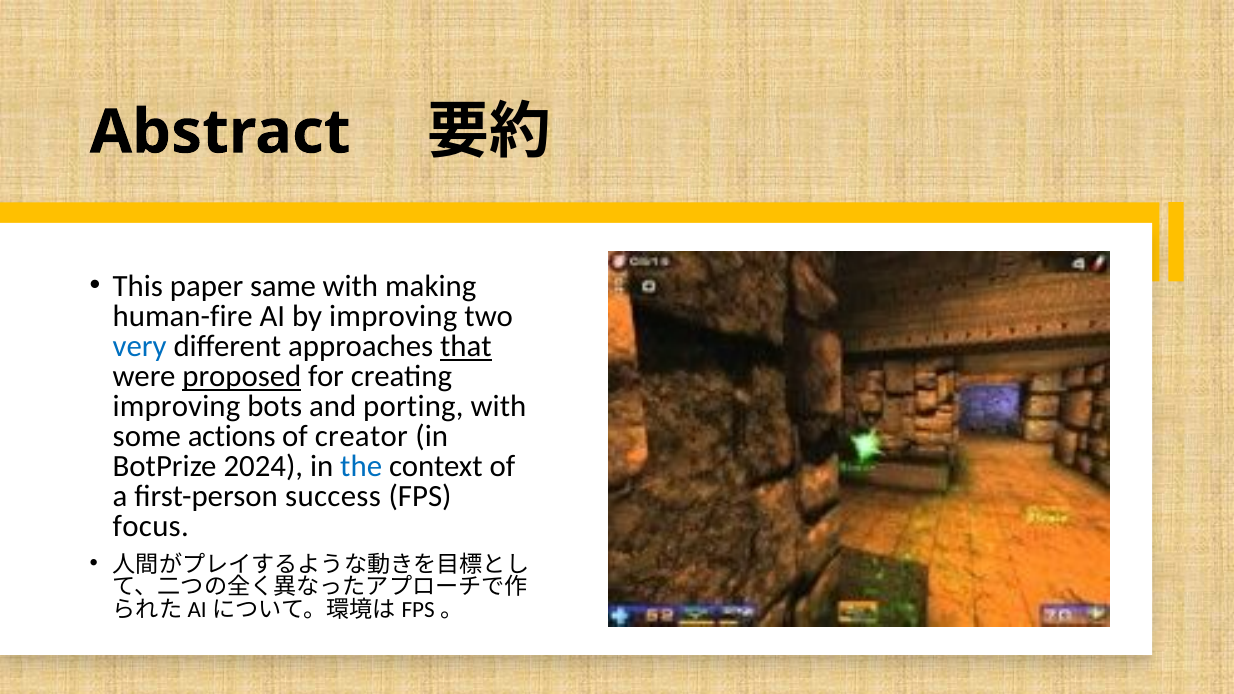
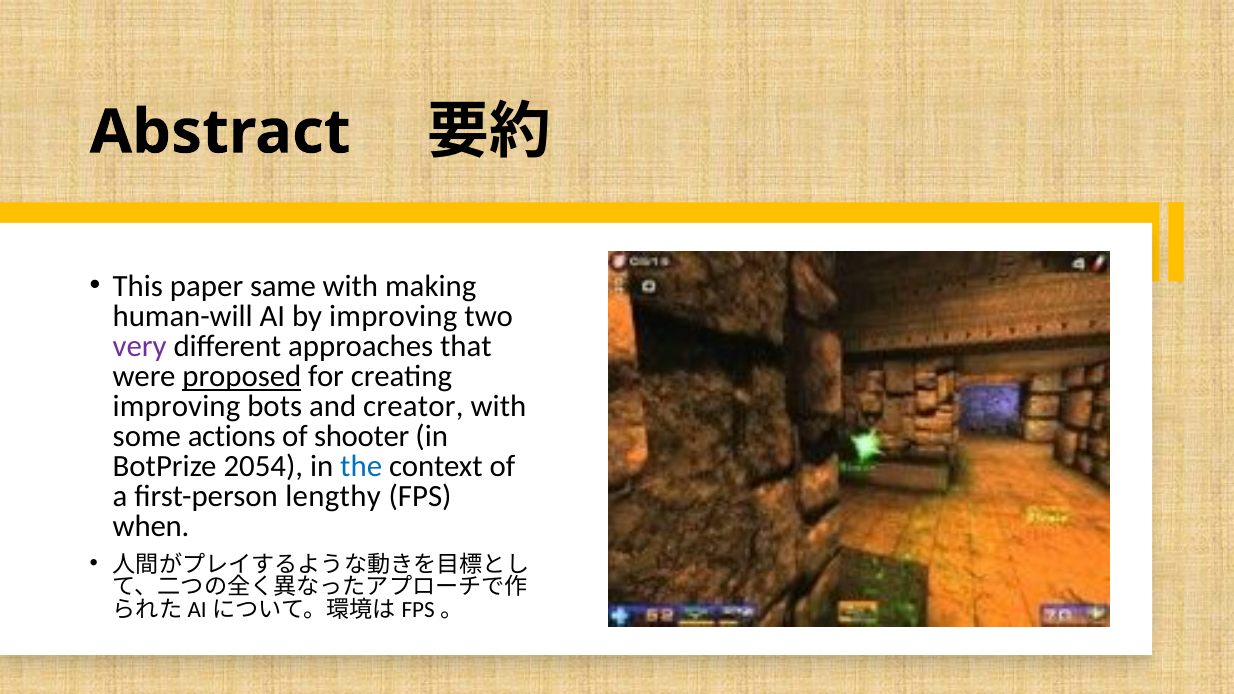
human-fire: human-fire -> human-will (183, 317)
very colour: blue -> purple (140, 347)
that underline: present -> none (466, 347)
porting: porting -> creator (413, 407)
creator: creator -> shooter (362, 437)
2024: 2024 -> 2054 (263, 467)
success: success -> lengthy (333, 497)
focus: focus -> when (151, 527)
